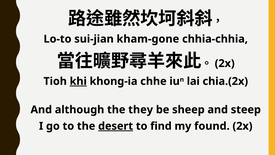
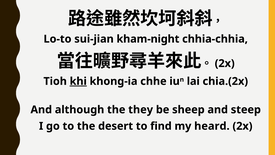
kham-gone: kham-gone -> kham-night (148, 39)
desert underline: present -> none (116, 126)
found: found -> heard (212, 126)
